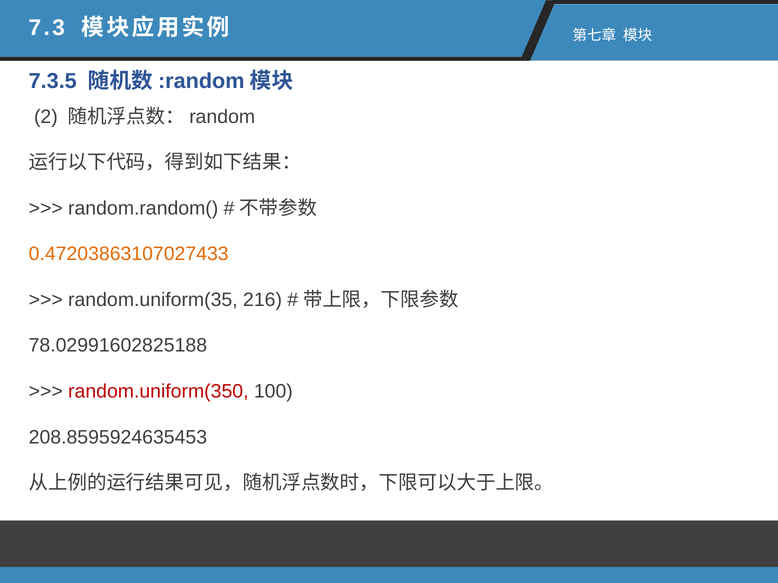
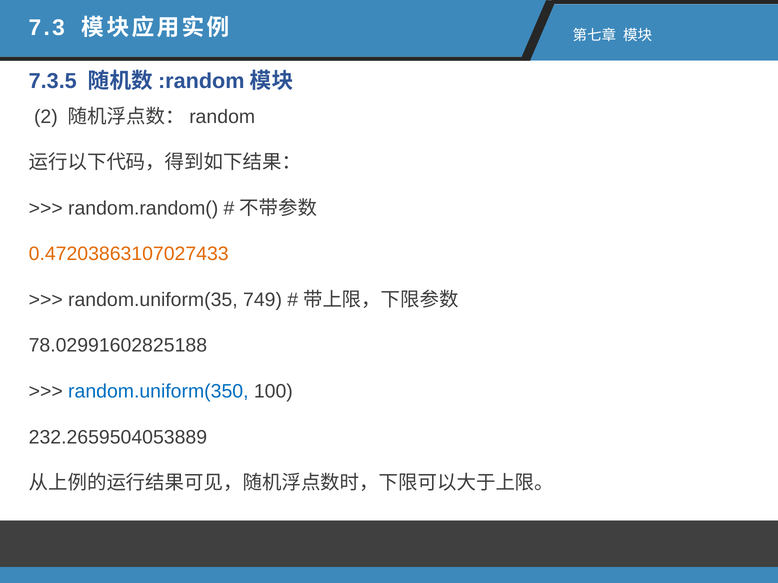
216: 216 -> 749 (263, 300)
random.uniform(350 colour: red -> blue (158, 392)
208.8595924635453: 208.8595924635453 -> 232.2659504053889 (118, 437)
